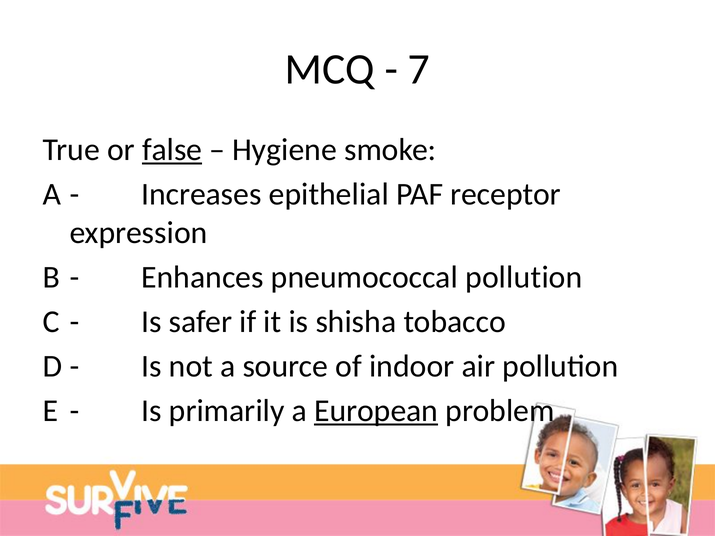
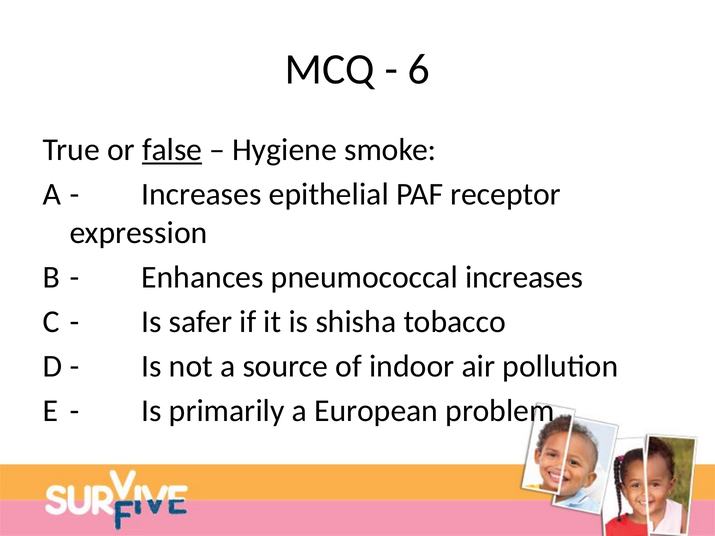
7: 7 -> 6 (419, 69)
pneumococcal pollution: pollution -> increases (524, 277)
European underline: present -> none (376, 411)
